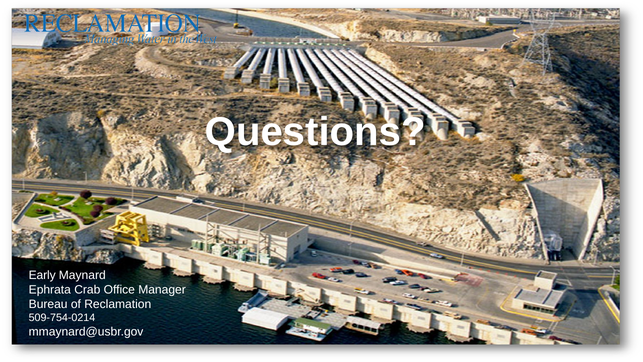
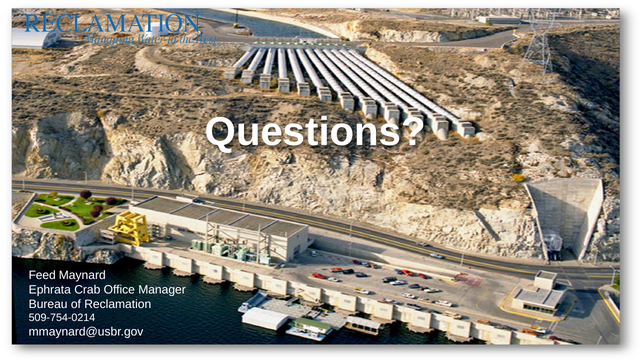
Early: Early -> Feed (42, 275)
